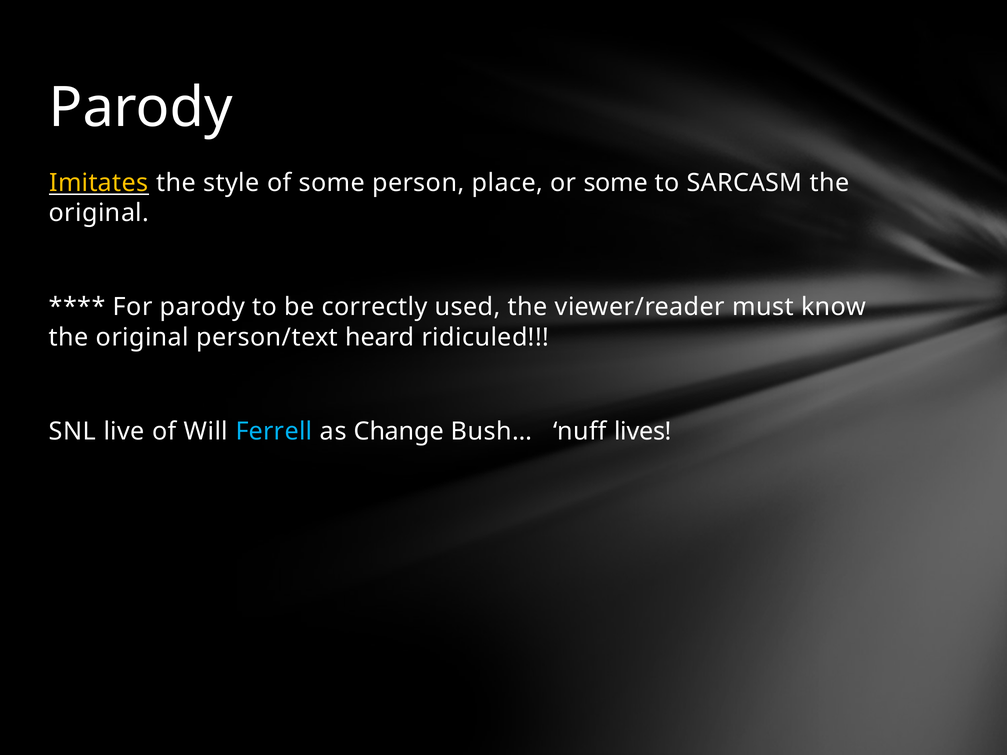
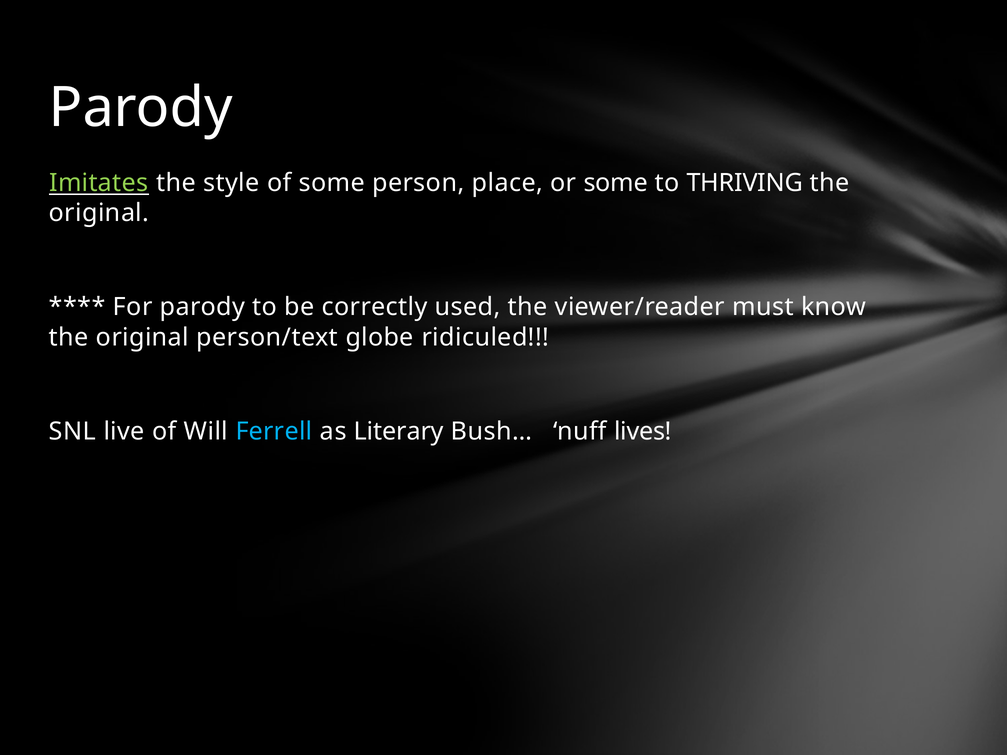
Imitates colour: yellow -> light green (99, 183)
SARCASM: SARCASM -> THRIVING (745, 183)
heard: heard -> globe (380, 337)
Change: Change -> Literary (399, 431)
